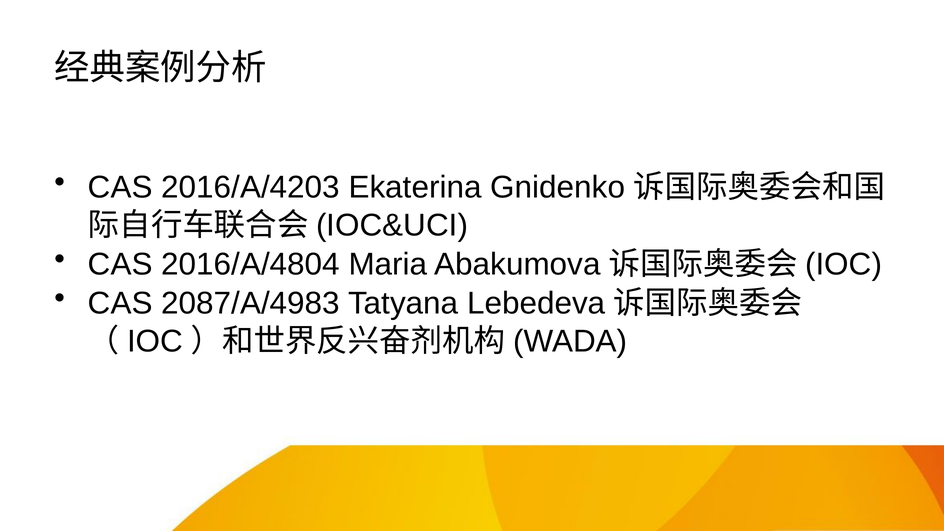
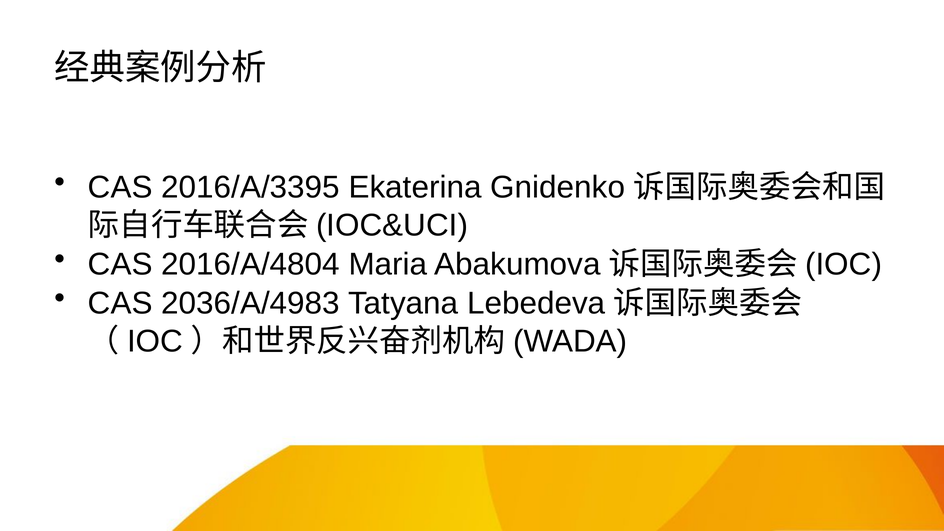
2016/A/4203: 2016/A/4203 -> 2016/A/3395 (251, 188)
2087/A/4983: 2087/A/4983 -> 2036/A/4983 (251, 303)
